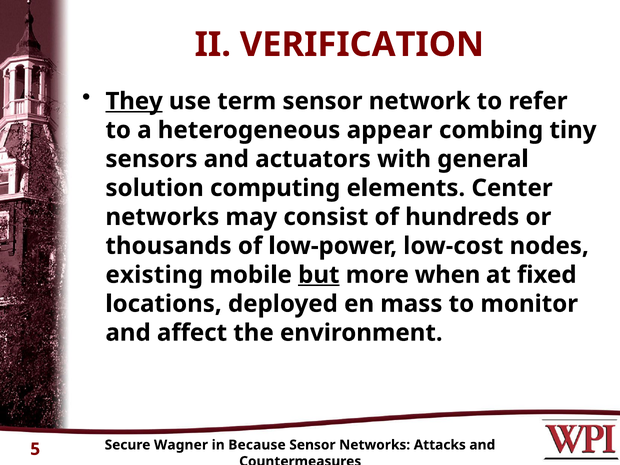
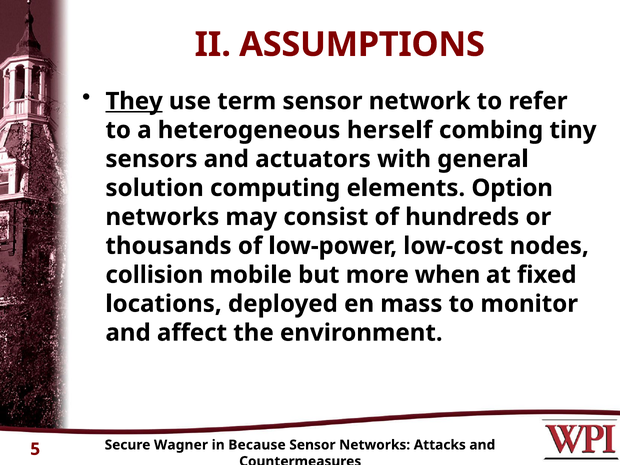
VERIFICATION: VERIFICATION -> ASSUMPTIONS (362, 45)
appear: appear -> herself (390, 130)
Center: Center -> Option (512, 188)
existing: existing -> collision (154, 275)
but underline: present -> none (319, 275)
